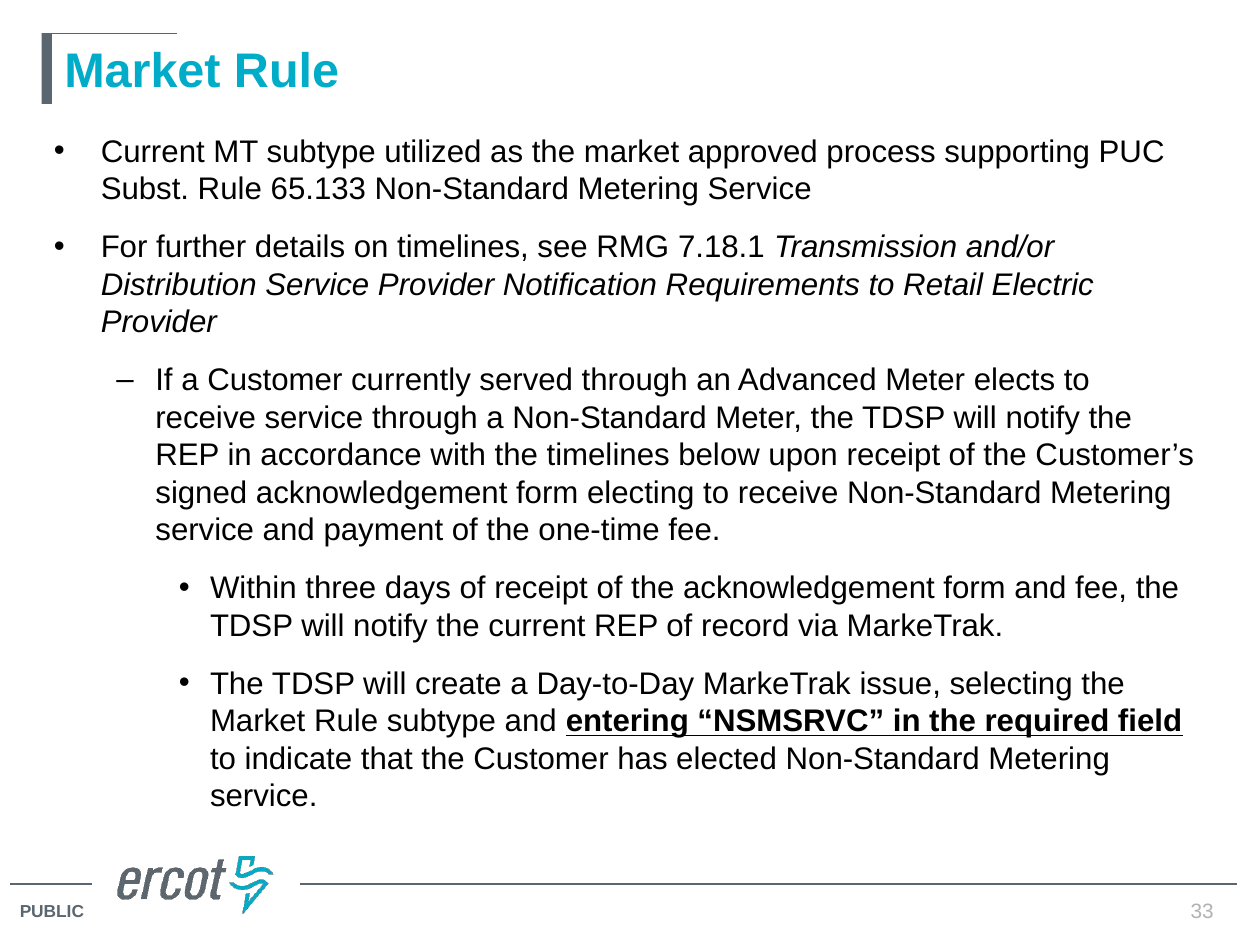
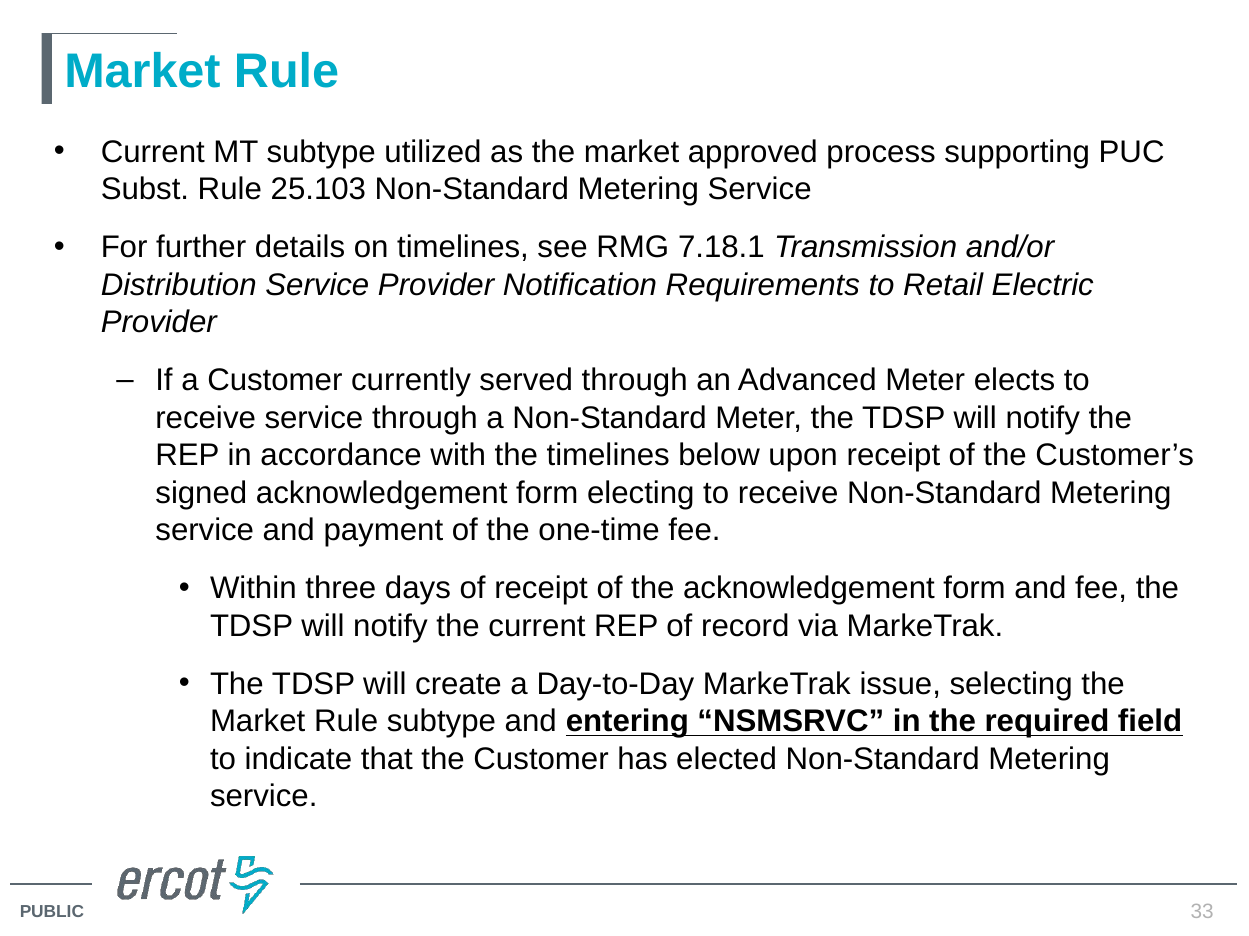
65.133: 65.133 -> 25.103 (318, 189)
